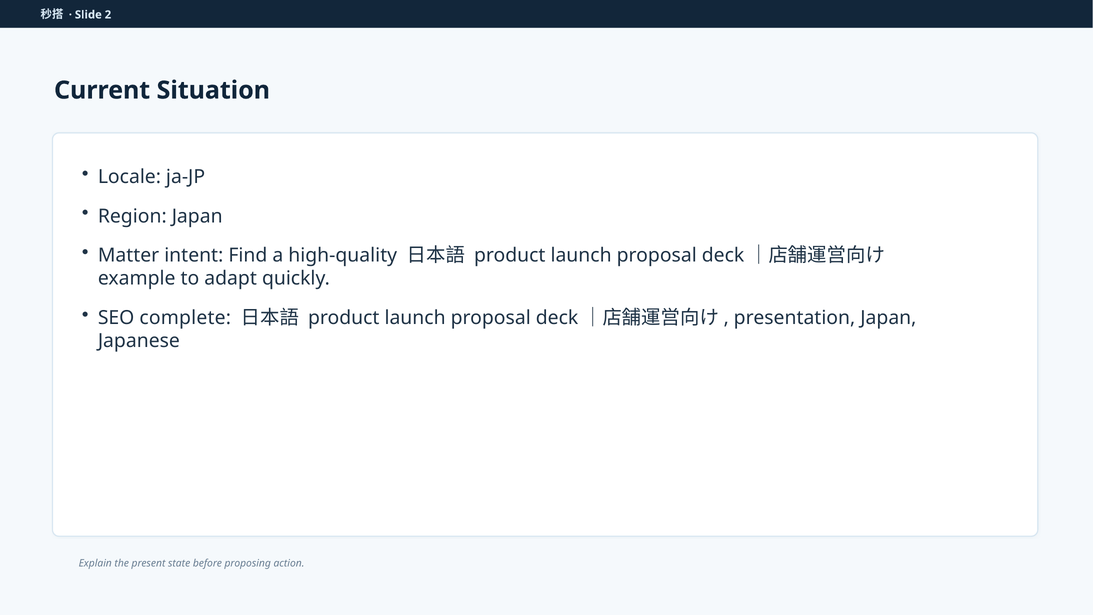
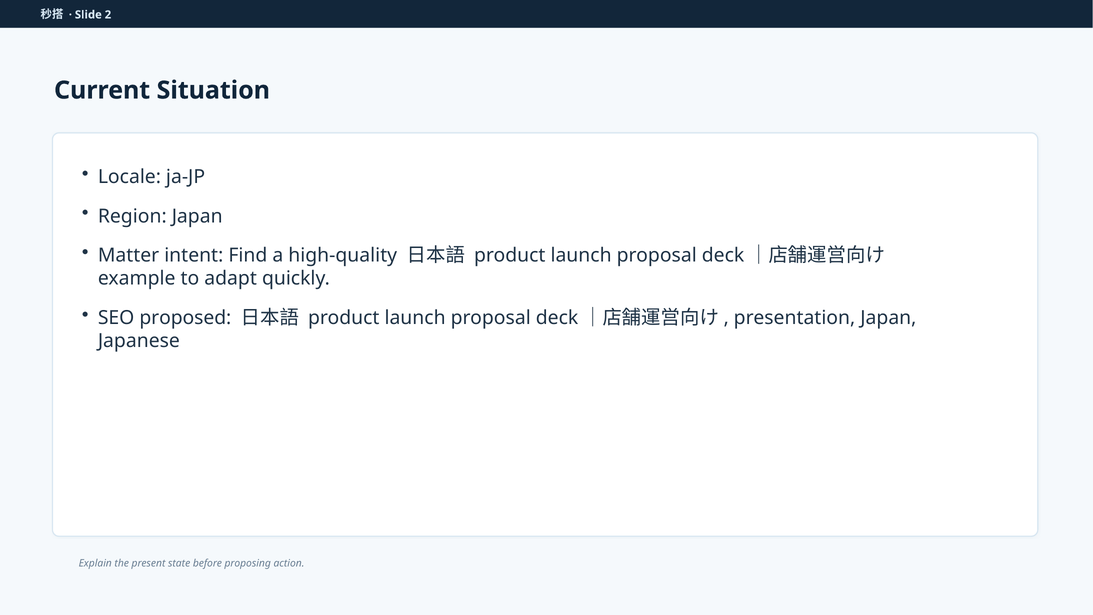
complete: complete -> proposed (185, 318)
